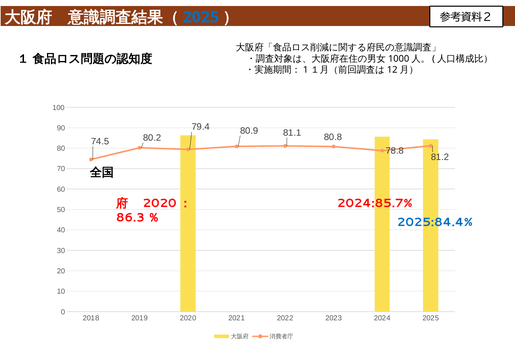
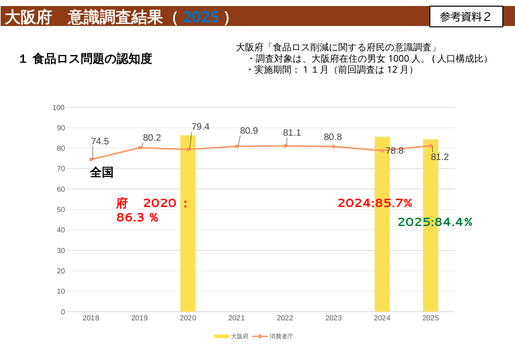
2025:84.4% colour: blue -> green (435, 223)
